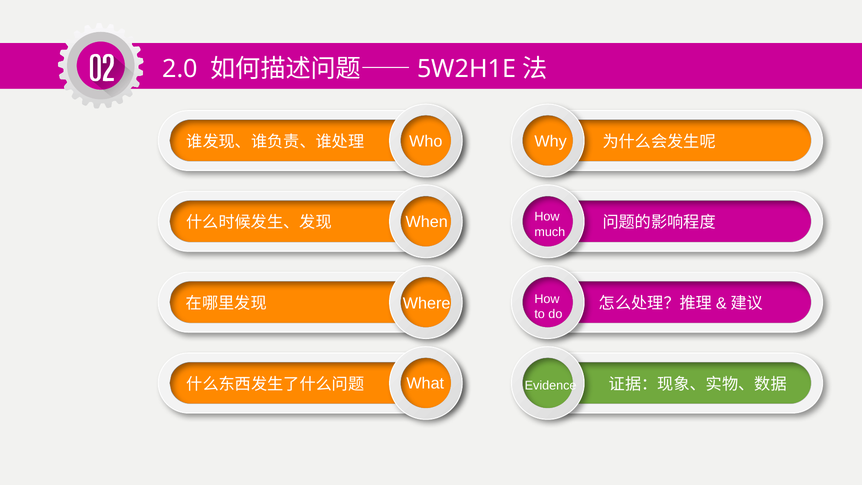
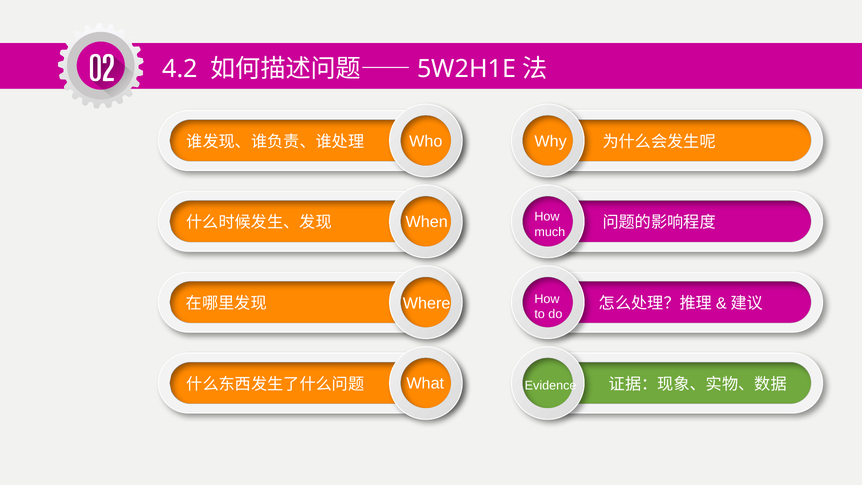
2.0: 2.0 -> 4.2 (180, 69)
